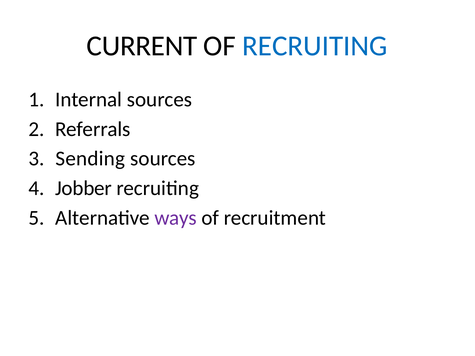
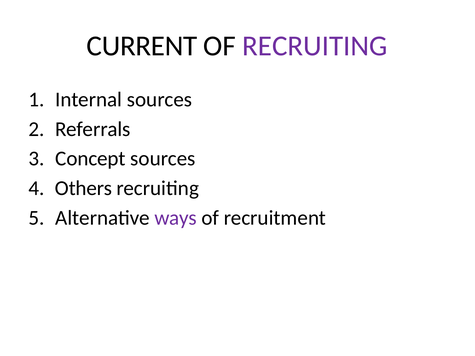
RECRUITING colour: blue -> purple (315, 46)
Sending: Sending -> Concept (90, 159)
Jobber: Jobber -> Others (83, 188)
